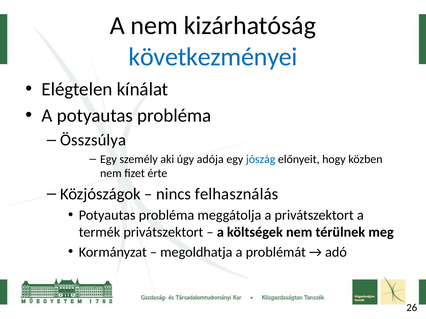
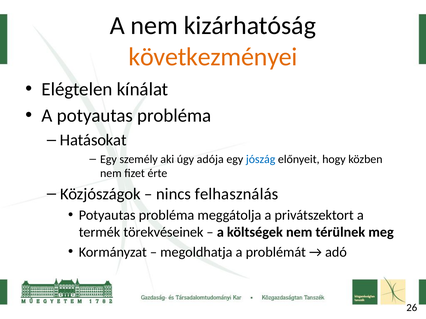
következményei colour: blue -> orange (213, 57)
Összsúlya: Összsúlya -> Hatásokat (93, 140)
termék privátszektort: privátszektort -> törekvéseinek (163, 233)
